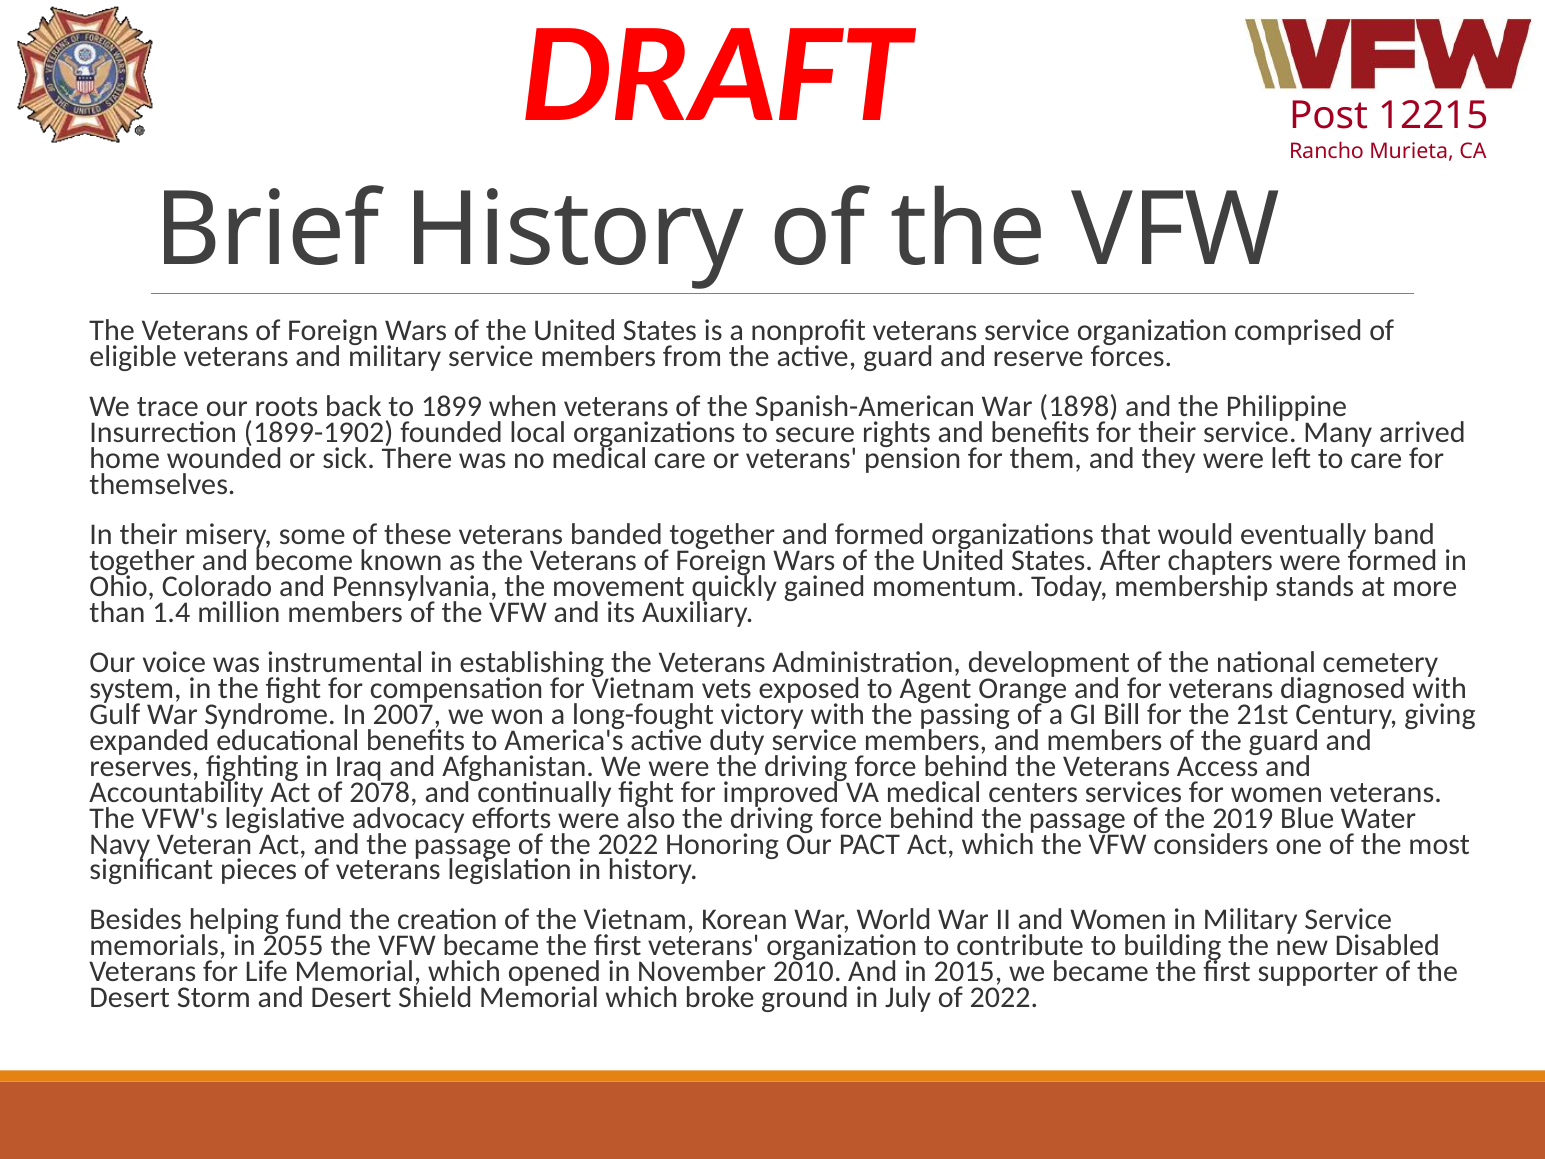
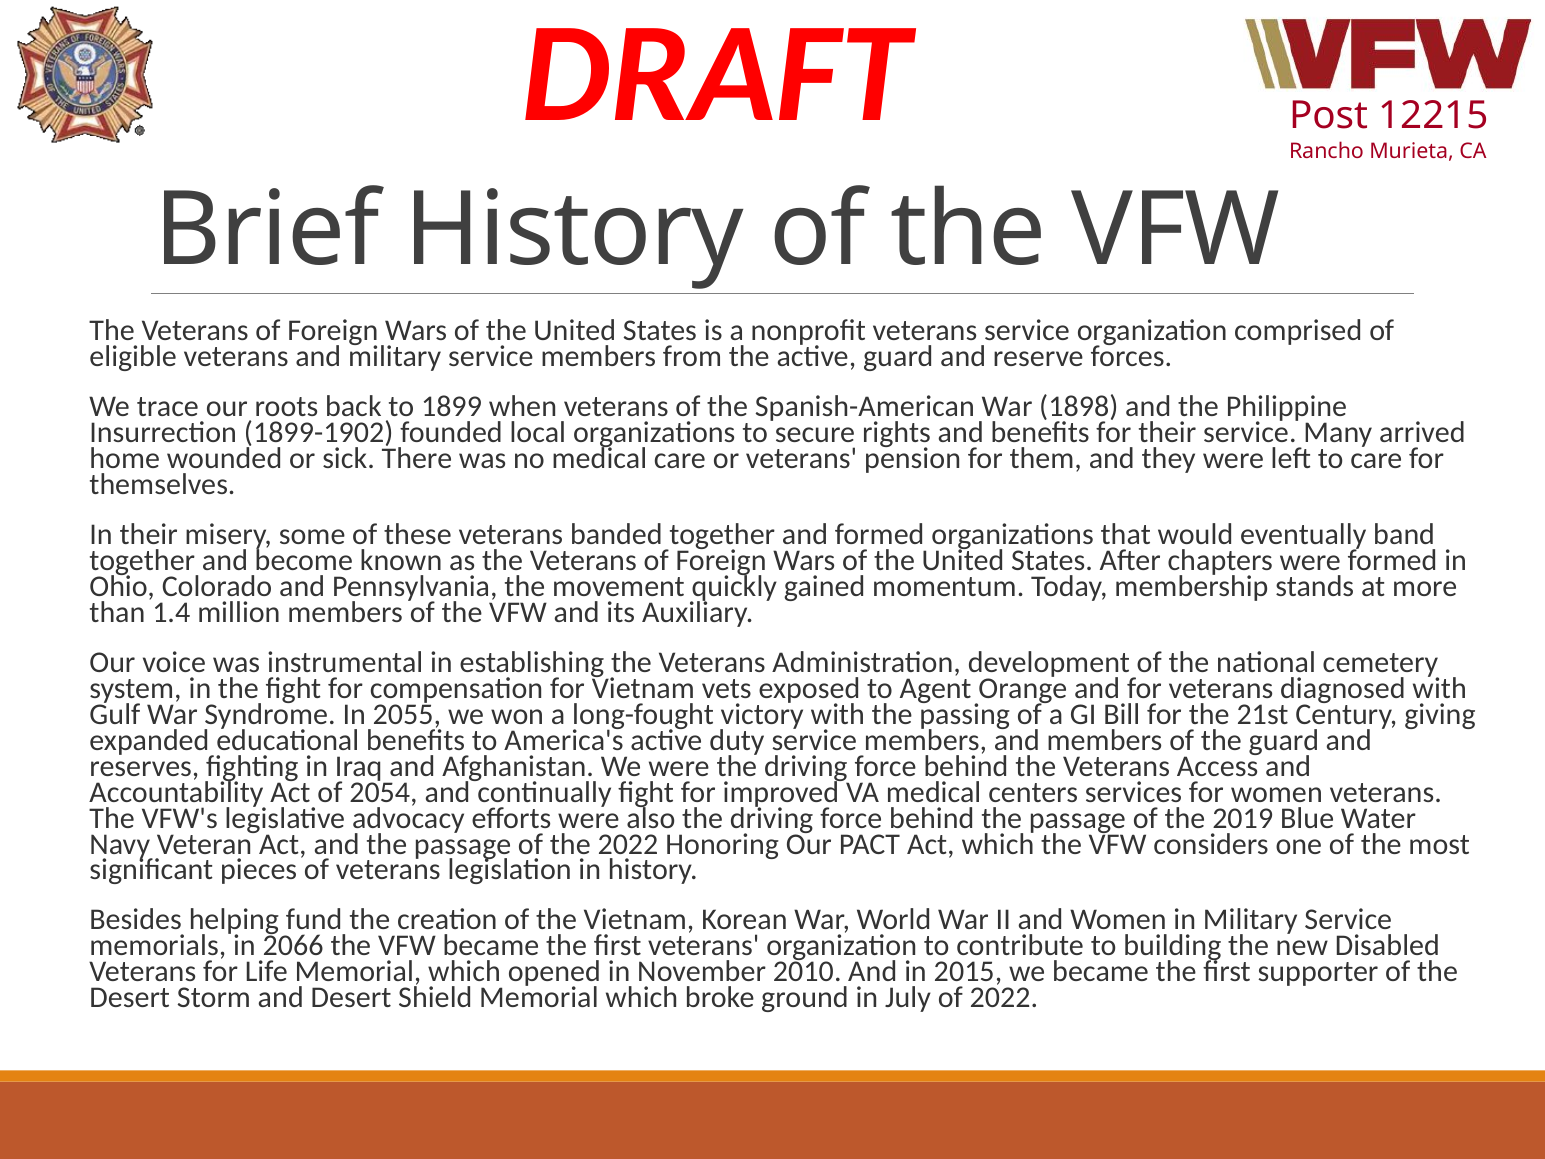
2007: 2007 -> 2055 (407, 714)
2078: 2078 -> 2054 (383, 792)
2055: 2055 -> 2066 (293, 946)
